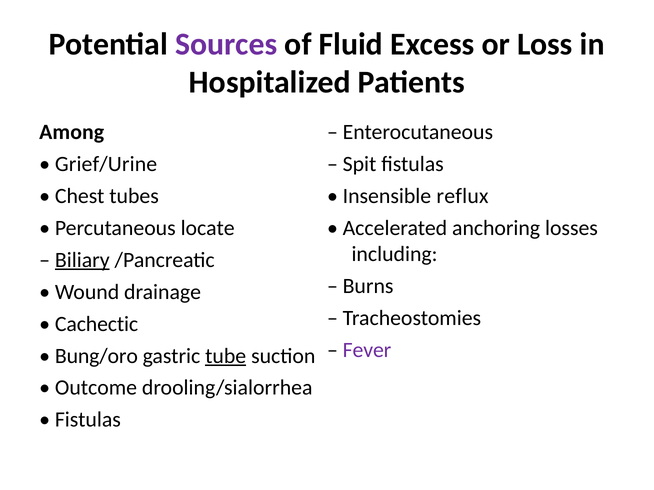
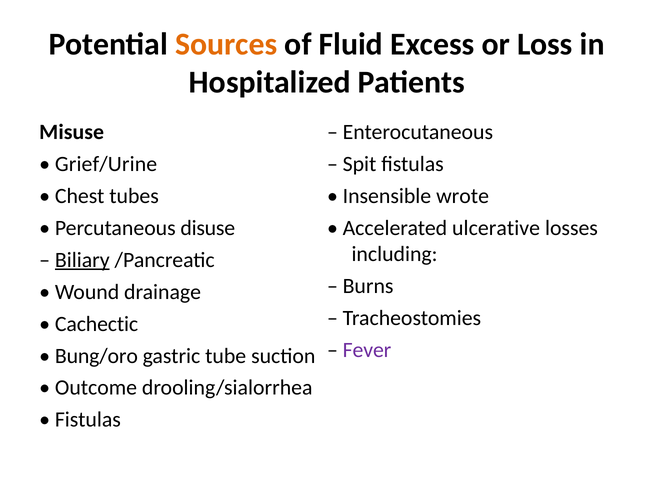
Sources colour: purple -> orange (226, 44)
Among: Among -> Misuse (72, 132)
reflux: reflux -> wrote (463, 196)
locate: locate -> disuse (208, 228)
anchoring: anchoring -> ulcerative (496, 228)
tube underline: present -> none (226, 356)
